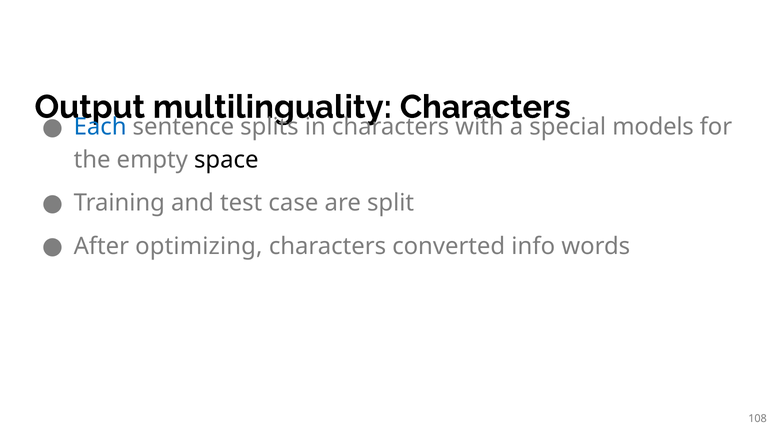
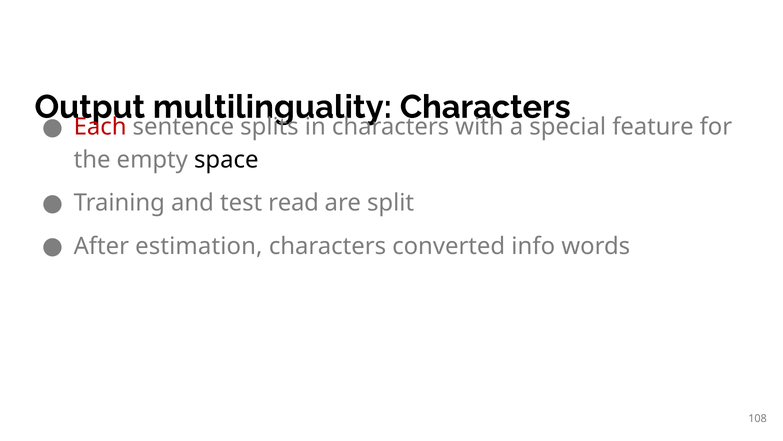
Each colour: blue -> red (100, 127)
models: models -> feature (653, 127)
case: case -> read (294, 203)
optimizing: optimizing -> estimation (199, 246)
